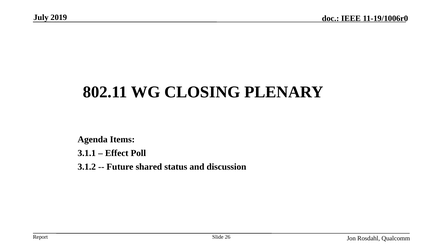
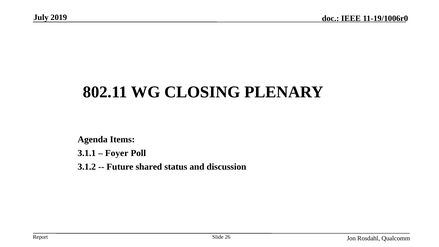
Effect: Effect -> Foyer (117, 153)
